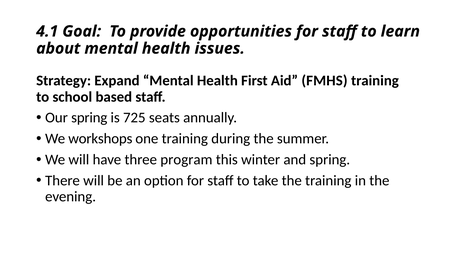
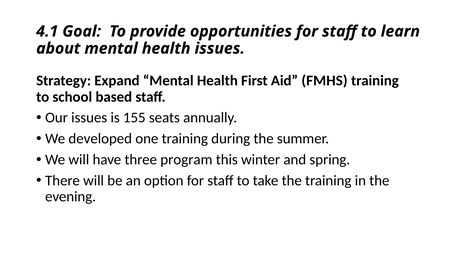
Our spring: spring -> issues (89, 118)
725: 725 -> 155 (134, 118)
workshops: workshops -> developed (100, 139)
